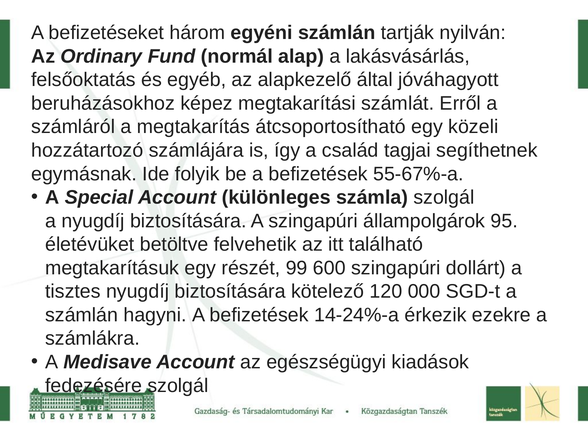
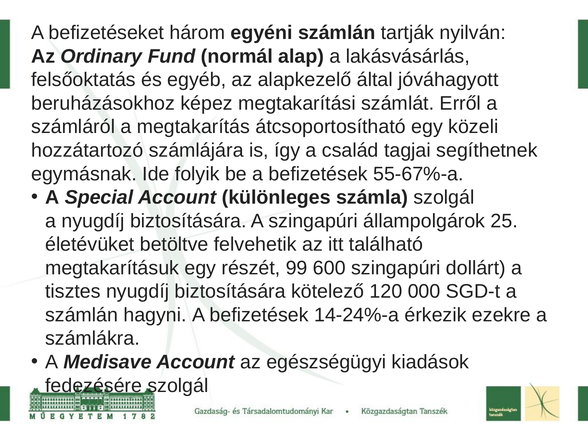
95: 95 -> 25 (504, 221)
